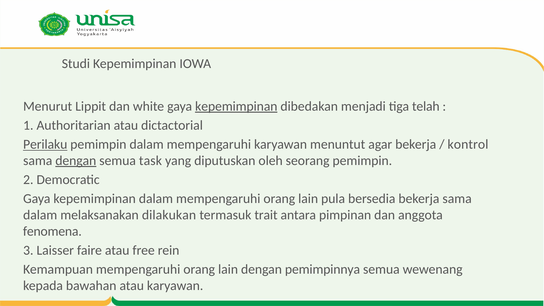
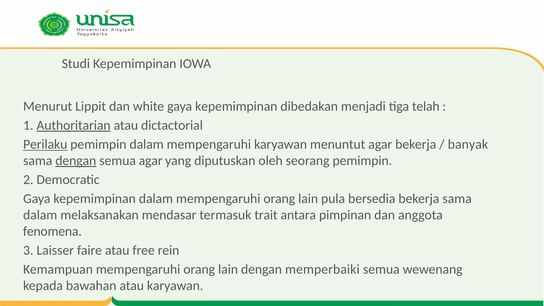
kepemimpinan underline: present -> none (236, 106)
Authoritarian underline: none -> present (74, 125)
kontrol: kontrol -> banyak (468, 144)
semua task: task -> agar (151, 161)
dilakukan: dilakukan -> mendasar (169, 215)
pemimpinnya: pemimpinnya -> memperbaiki (322, 269)
